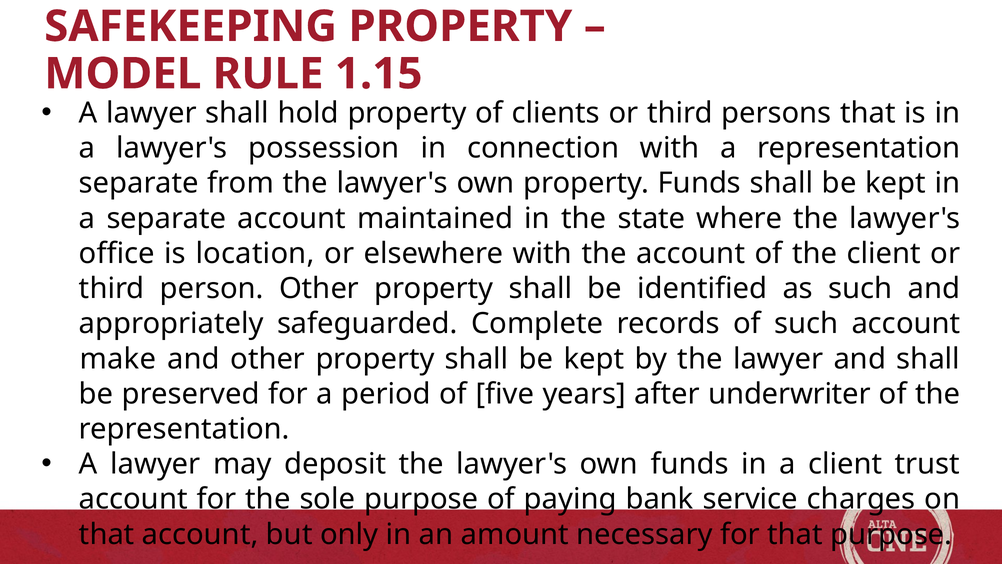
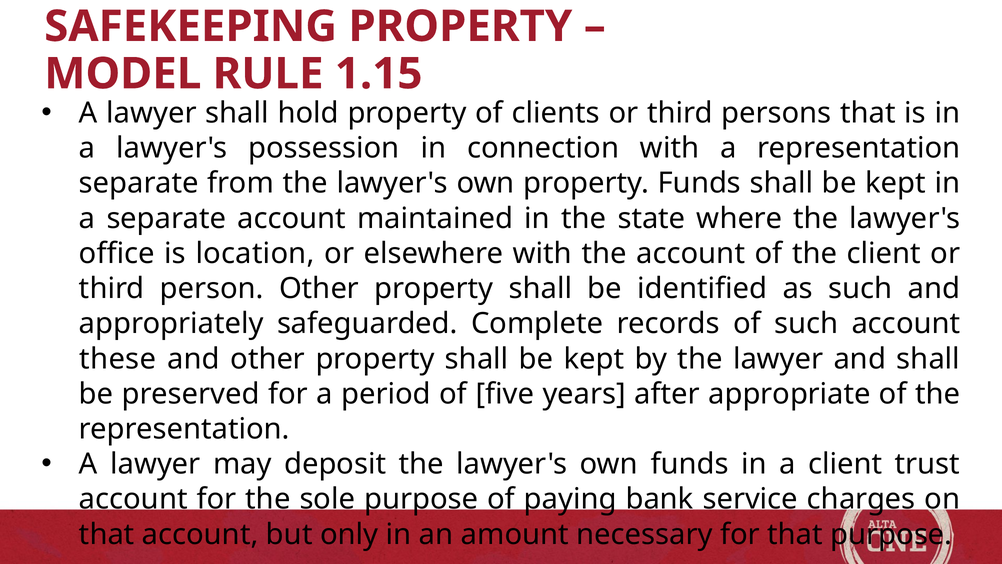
make: make -> these (118, 359)
underwriter: underwriter -> appropriate (789, 394)
